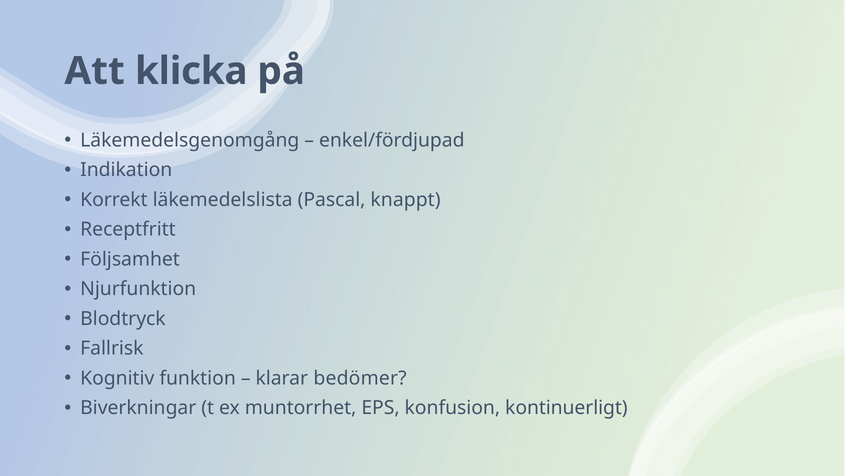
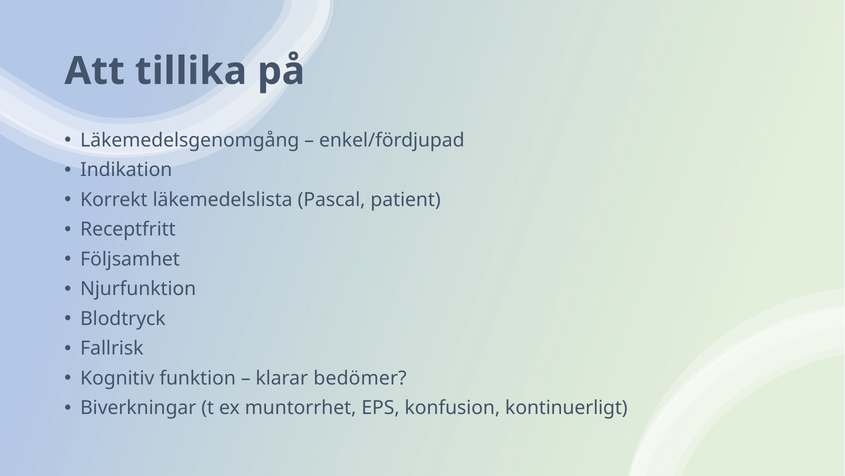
klicka: klicka -> tillika (191, 71)
knappt: knappt -> patient (406, 199)
